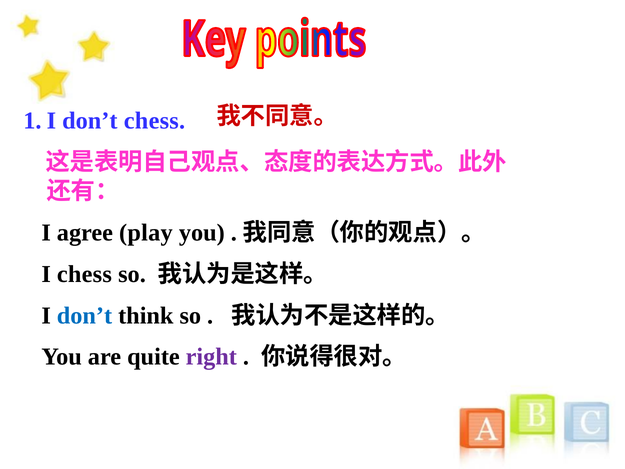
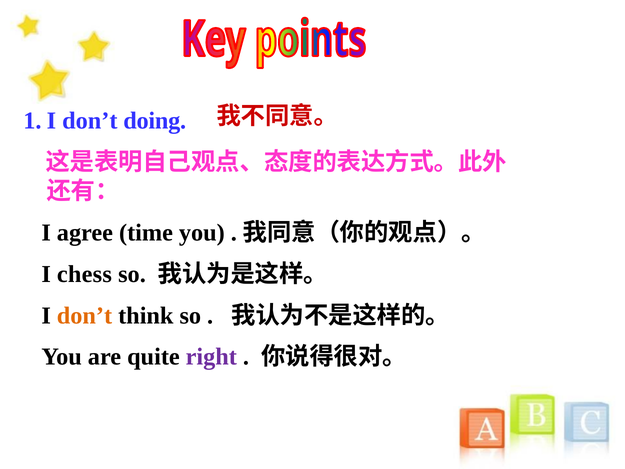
don’t chess: chess -> doing (155, 121)
play: play -> time (146, 233)
don’t colour: blue -> orange (85, 315)
